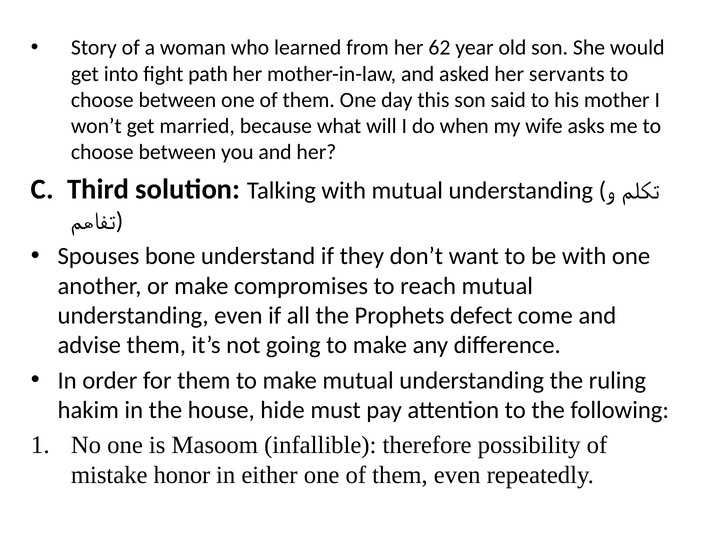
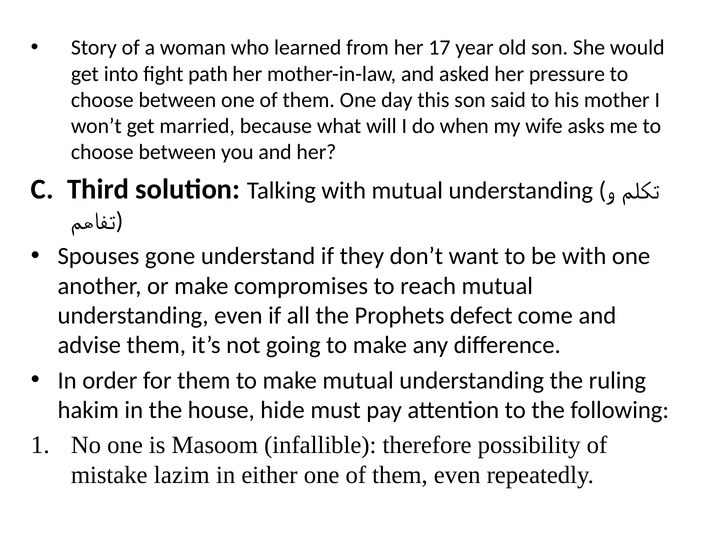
62: 62 -> 17 (439, 48)
servants: servants -> pressure (567, 74)
bone: bone -> gone (170, 256)
honor: honor -> lazim (182, 475)
